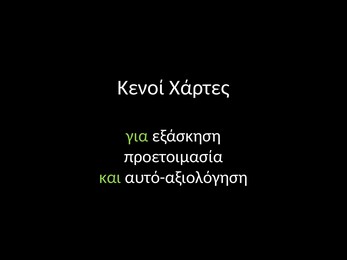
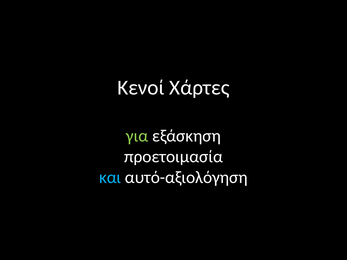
και colour: light green -> light blue (110, 178)
